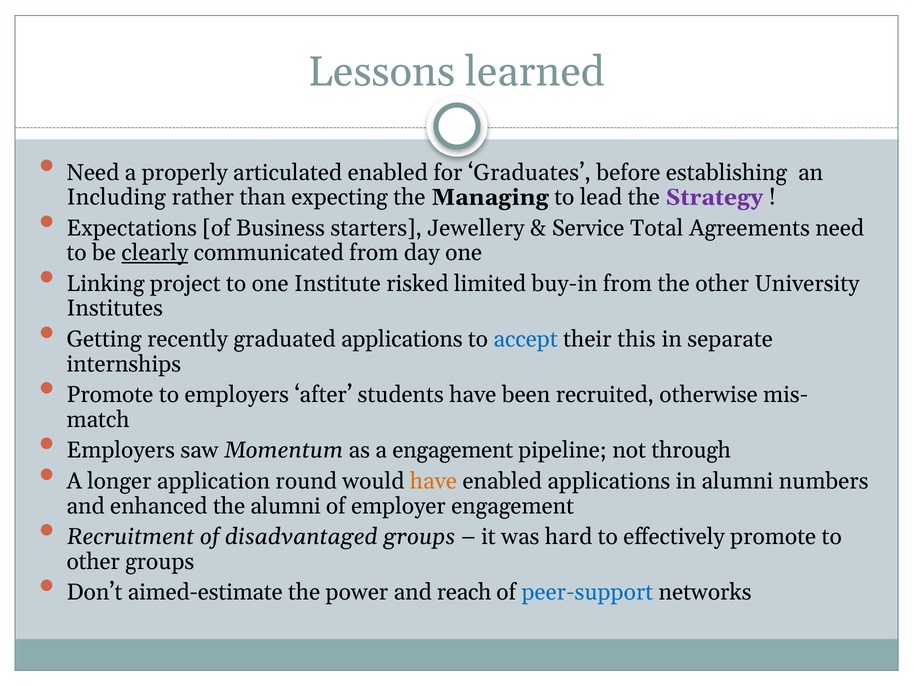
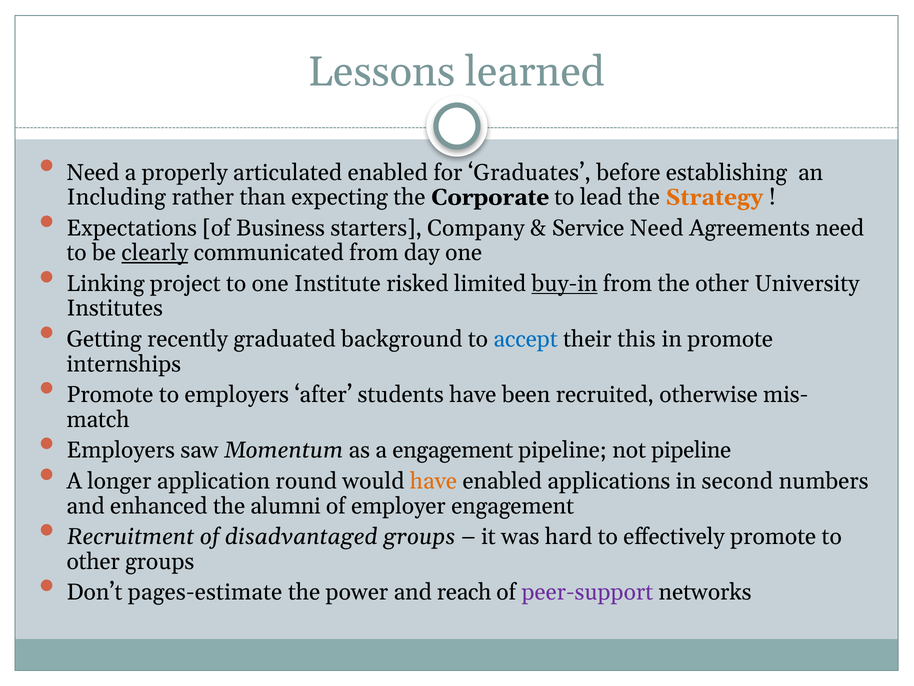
Managing: Managing -> Corporate (490, 197)
Strategy colour: purple -> orange (714, 197)
Jewellery: Jewellery -> Company (476, 228)
Service Total: Total -> Need (657, 228)
buy-in underline: none -> present (564, 283)
graduated applications: applications -> background (402, 339)
in separate: separate -> promote (730, 339)
not through: through -> pipeline (691, 450)
in alumni: alumni -> second (737, 481)
aimed-estimate: aimed-estimate -> pages-estimate (205, 592)
peer-support colour: blue -> purple (587, 592)
